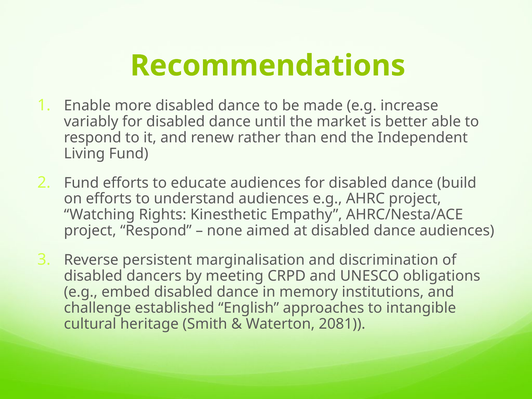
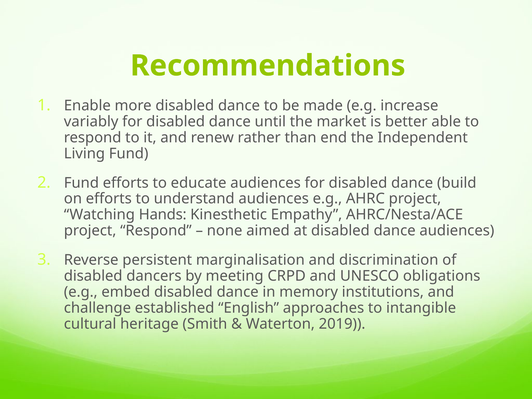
Rights: Rights -> Hands (163, 215)
2081: 2081 -> 2019 (342, 324)
